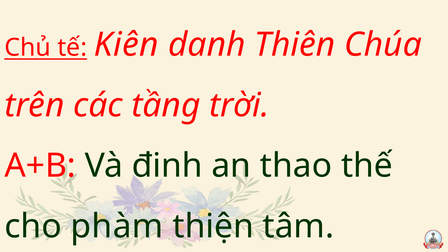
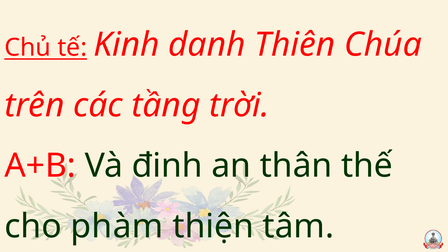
Kiên: Kiên -> Kinh (127, 45)
thao: thao -> thân (296, 166)
